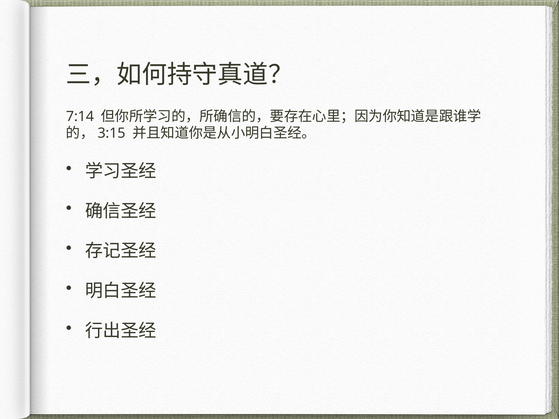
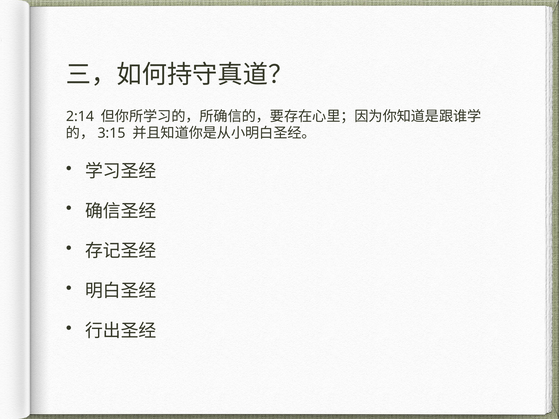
7:14: 7:14 -> 2:14 (80, 116)
